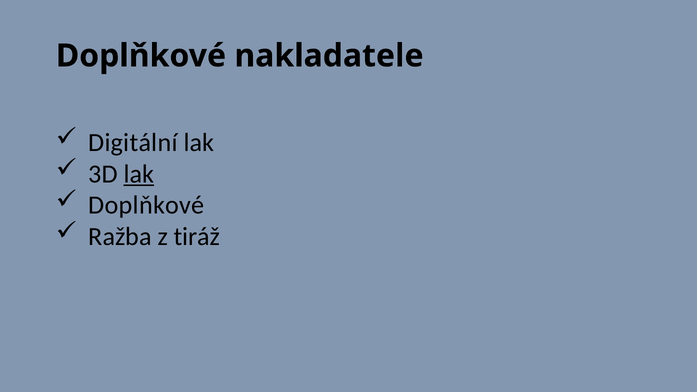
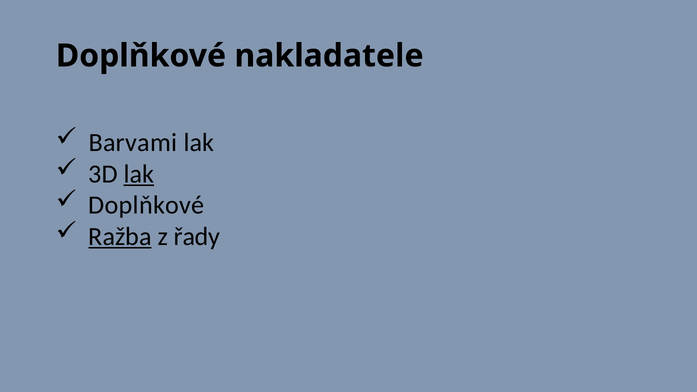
Digitální: Digitální -> Barvami (133, 143)
Ražba underline: none -> present (120, 237)
tiráž: tiráž -> řady (197, 237)
